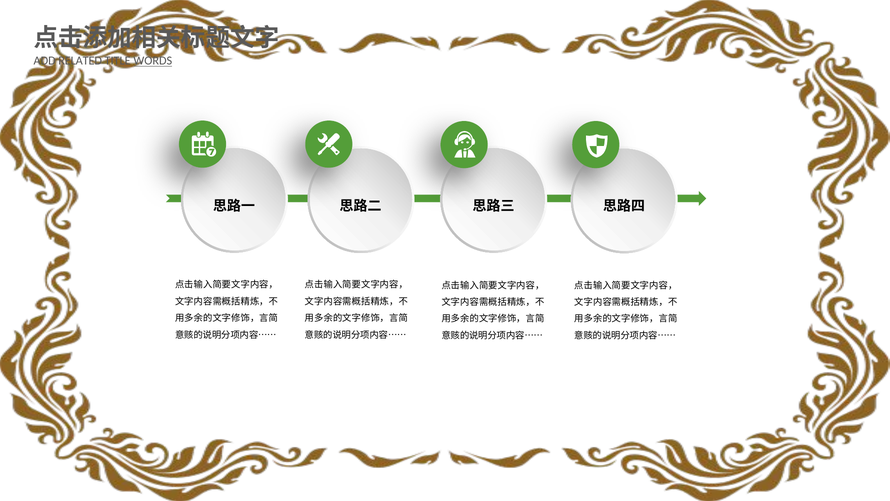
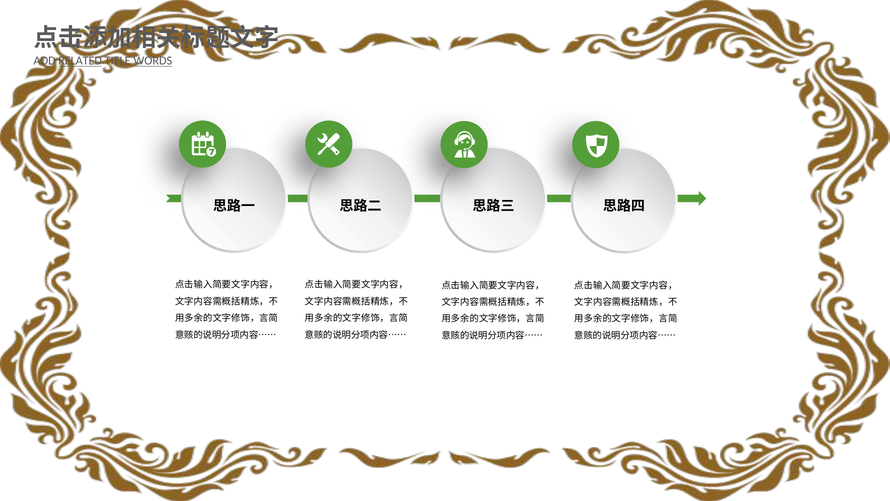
RELATED underline: none -> present (80, 61)
